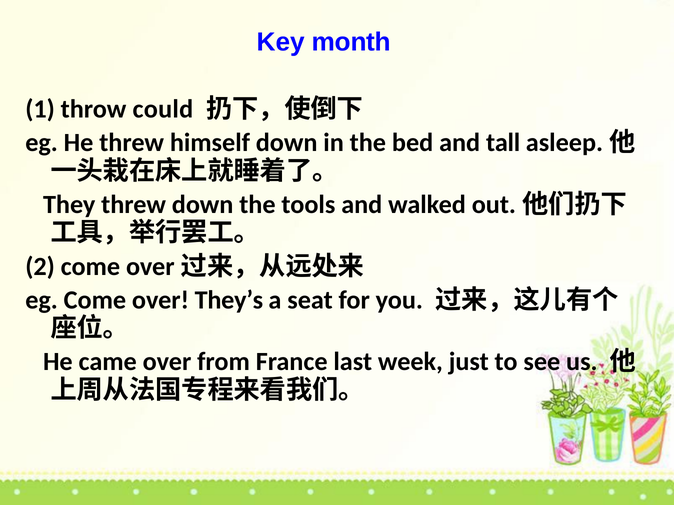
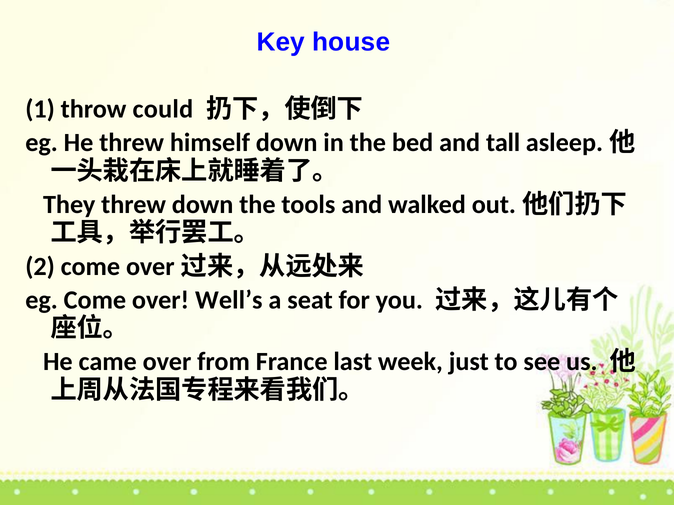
month: month -> house (351, 42)
They’s: They’s -> Well’s (229, 300)
